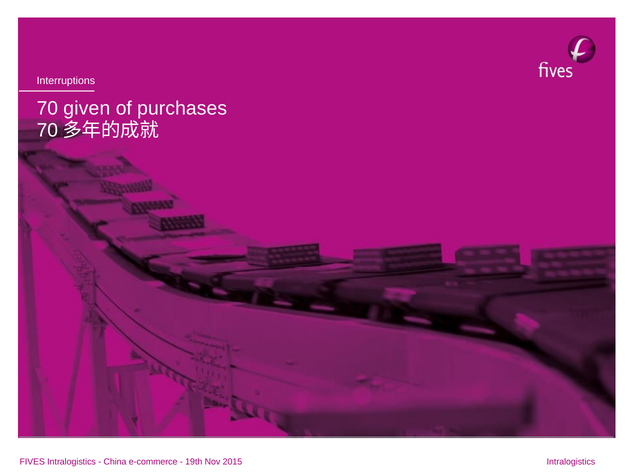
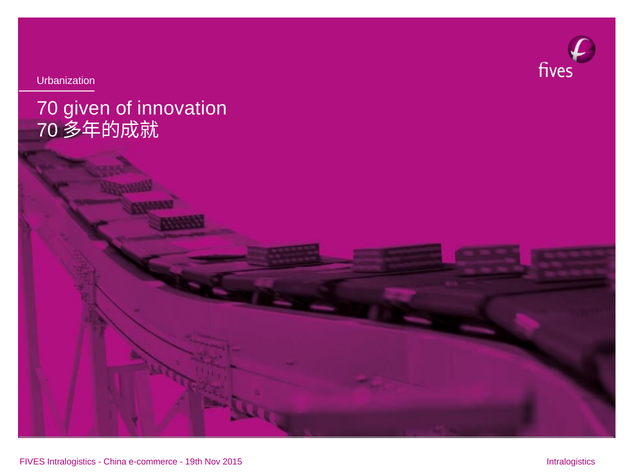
Interruptions: Interruptions -> Urbanization (66, 81)
purchases: purchases -> innovation (182, 108)
